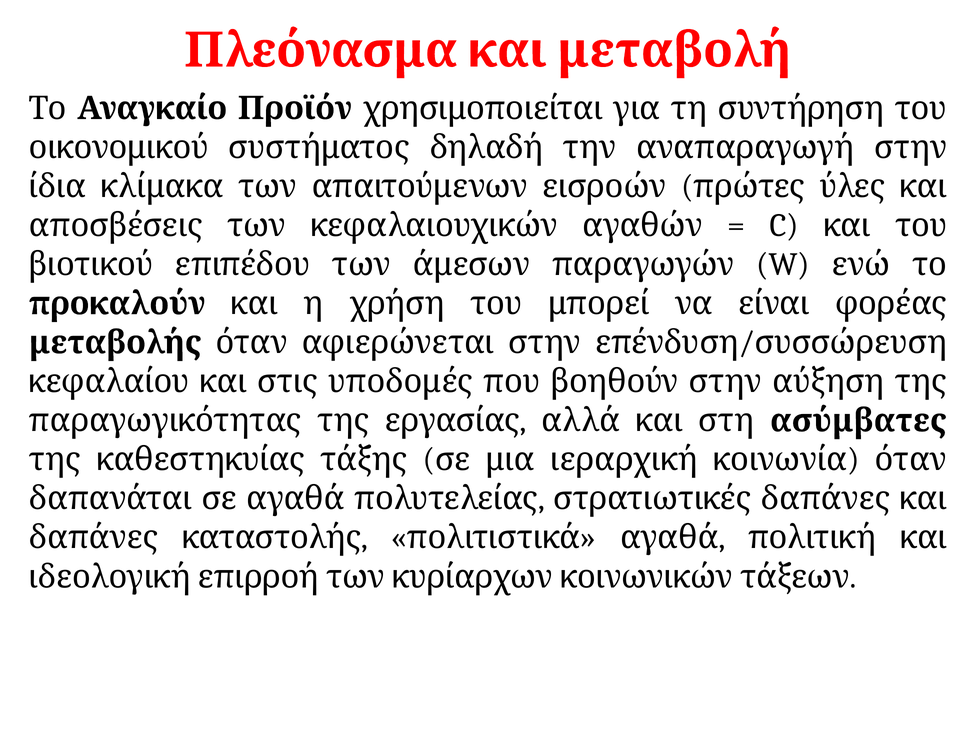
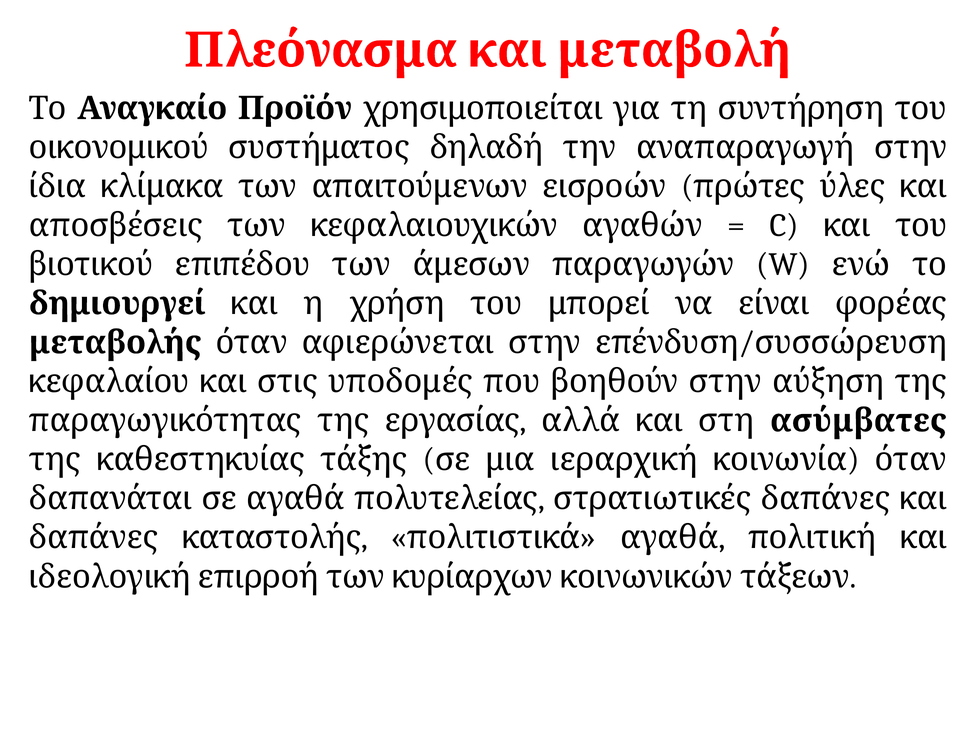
προκαλούν: προκαλούν -> δημιουργεί (117, 304)
